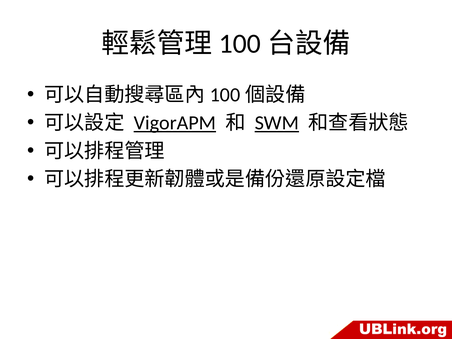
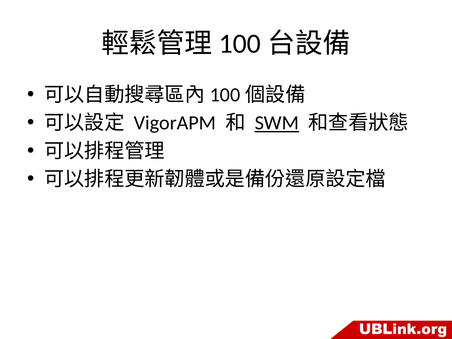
VigorAPM underline: present -> none (175, 123)
